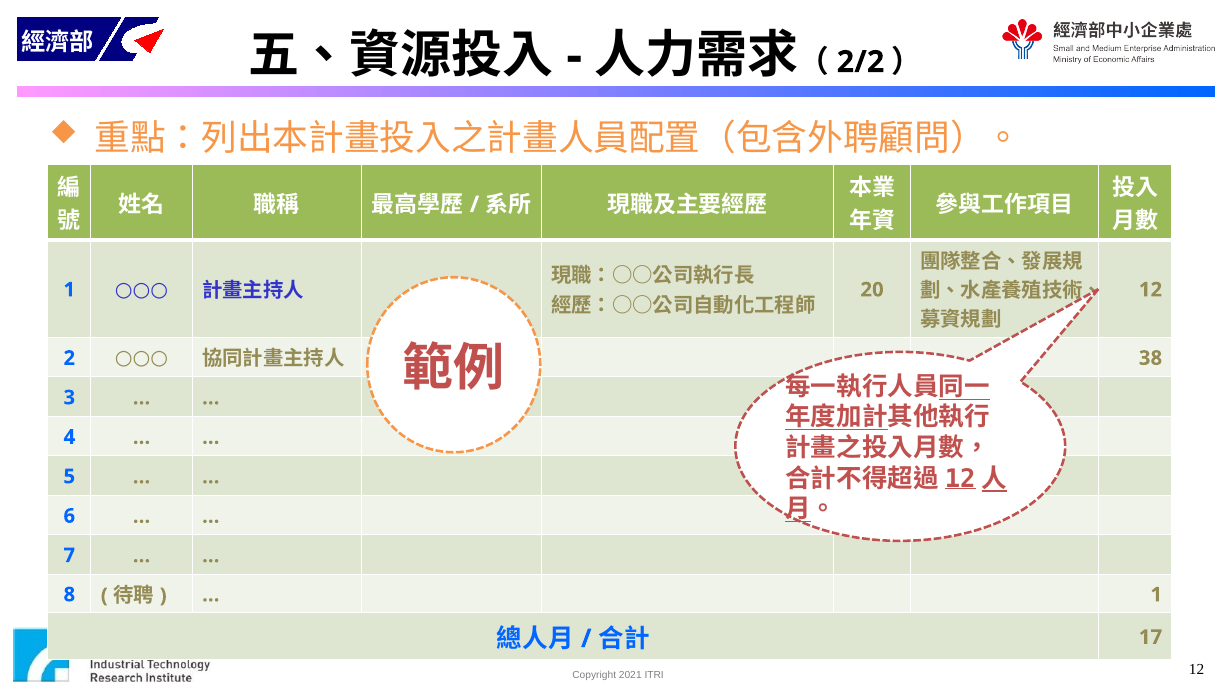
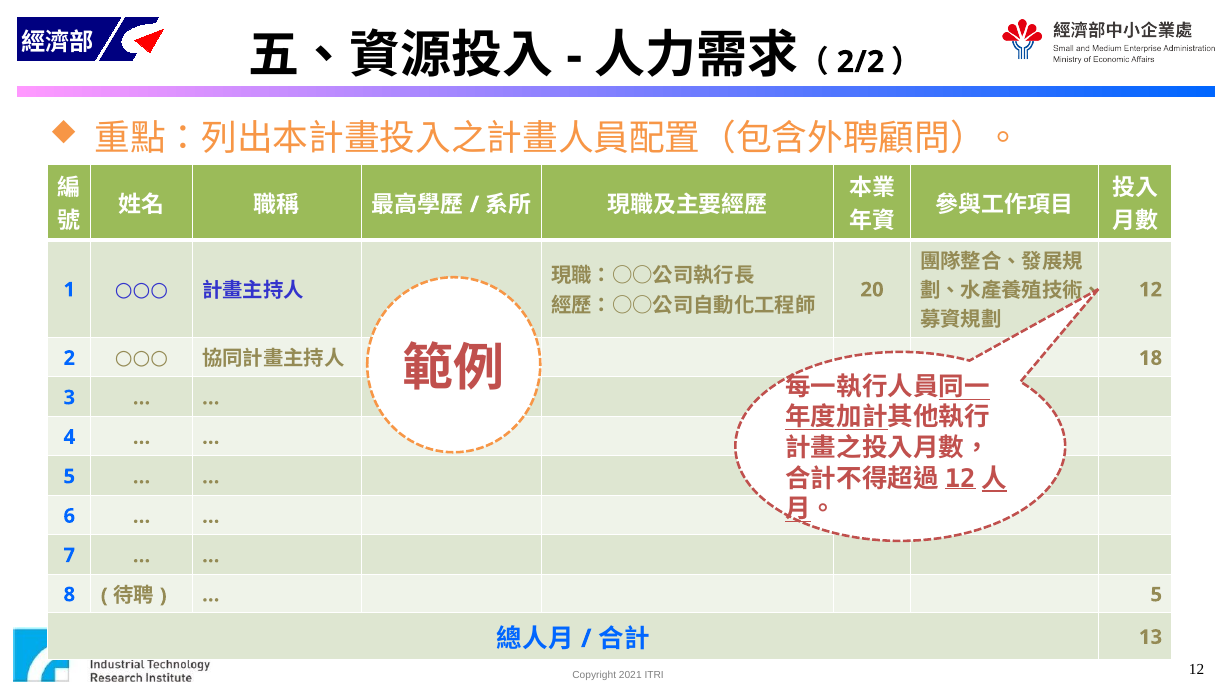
38: 38 -> 18 (1151, 358)
1: 1 -> 5 (1156, 595)
17: 17 -> 13 (1151, 638)
